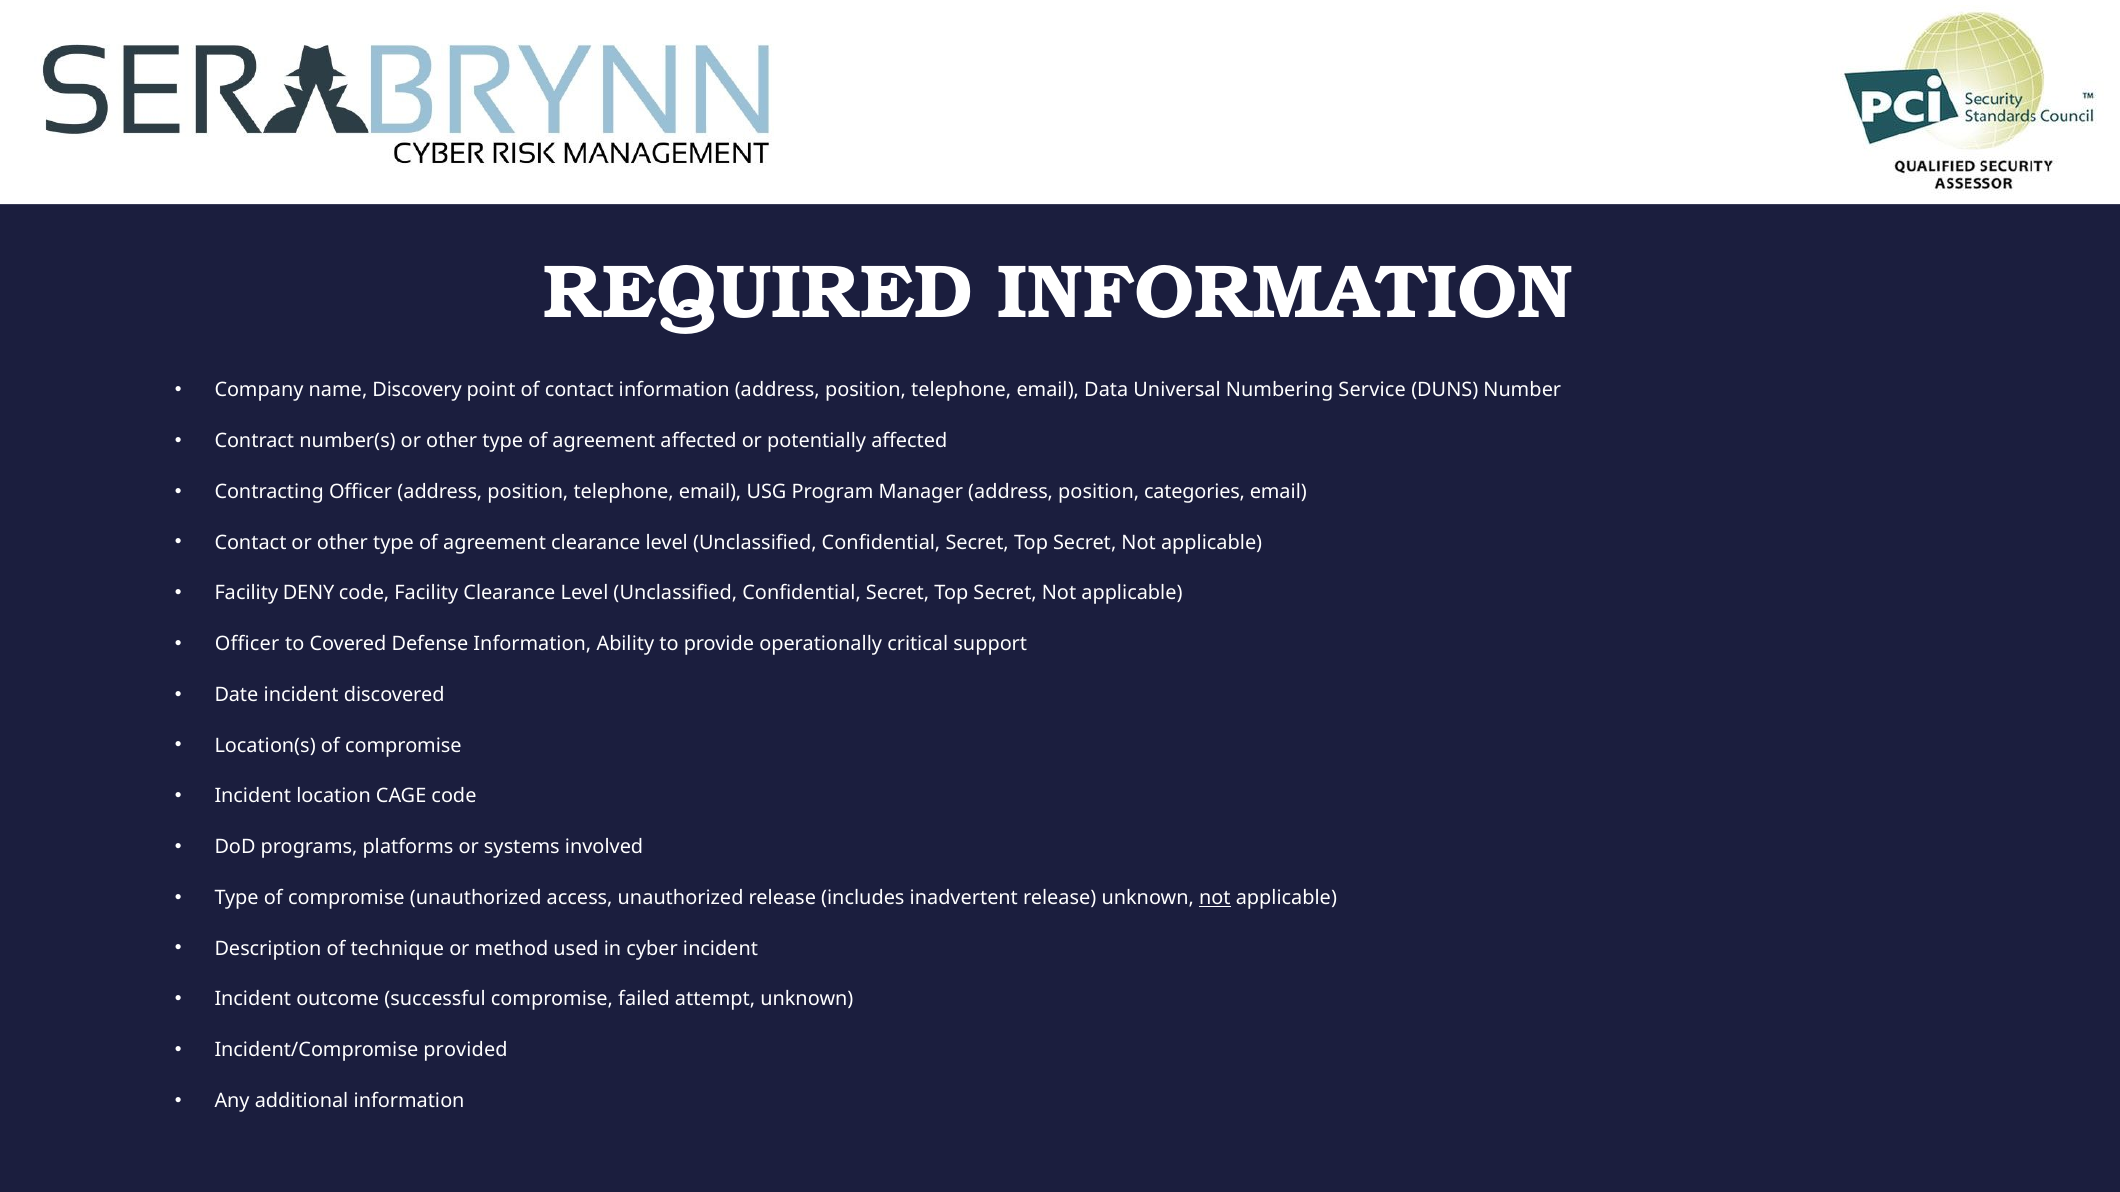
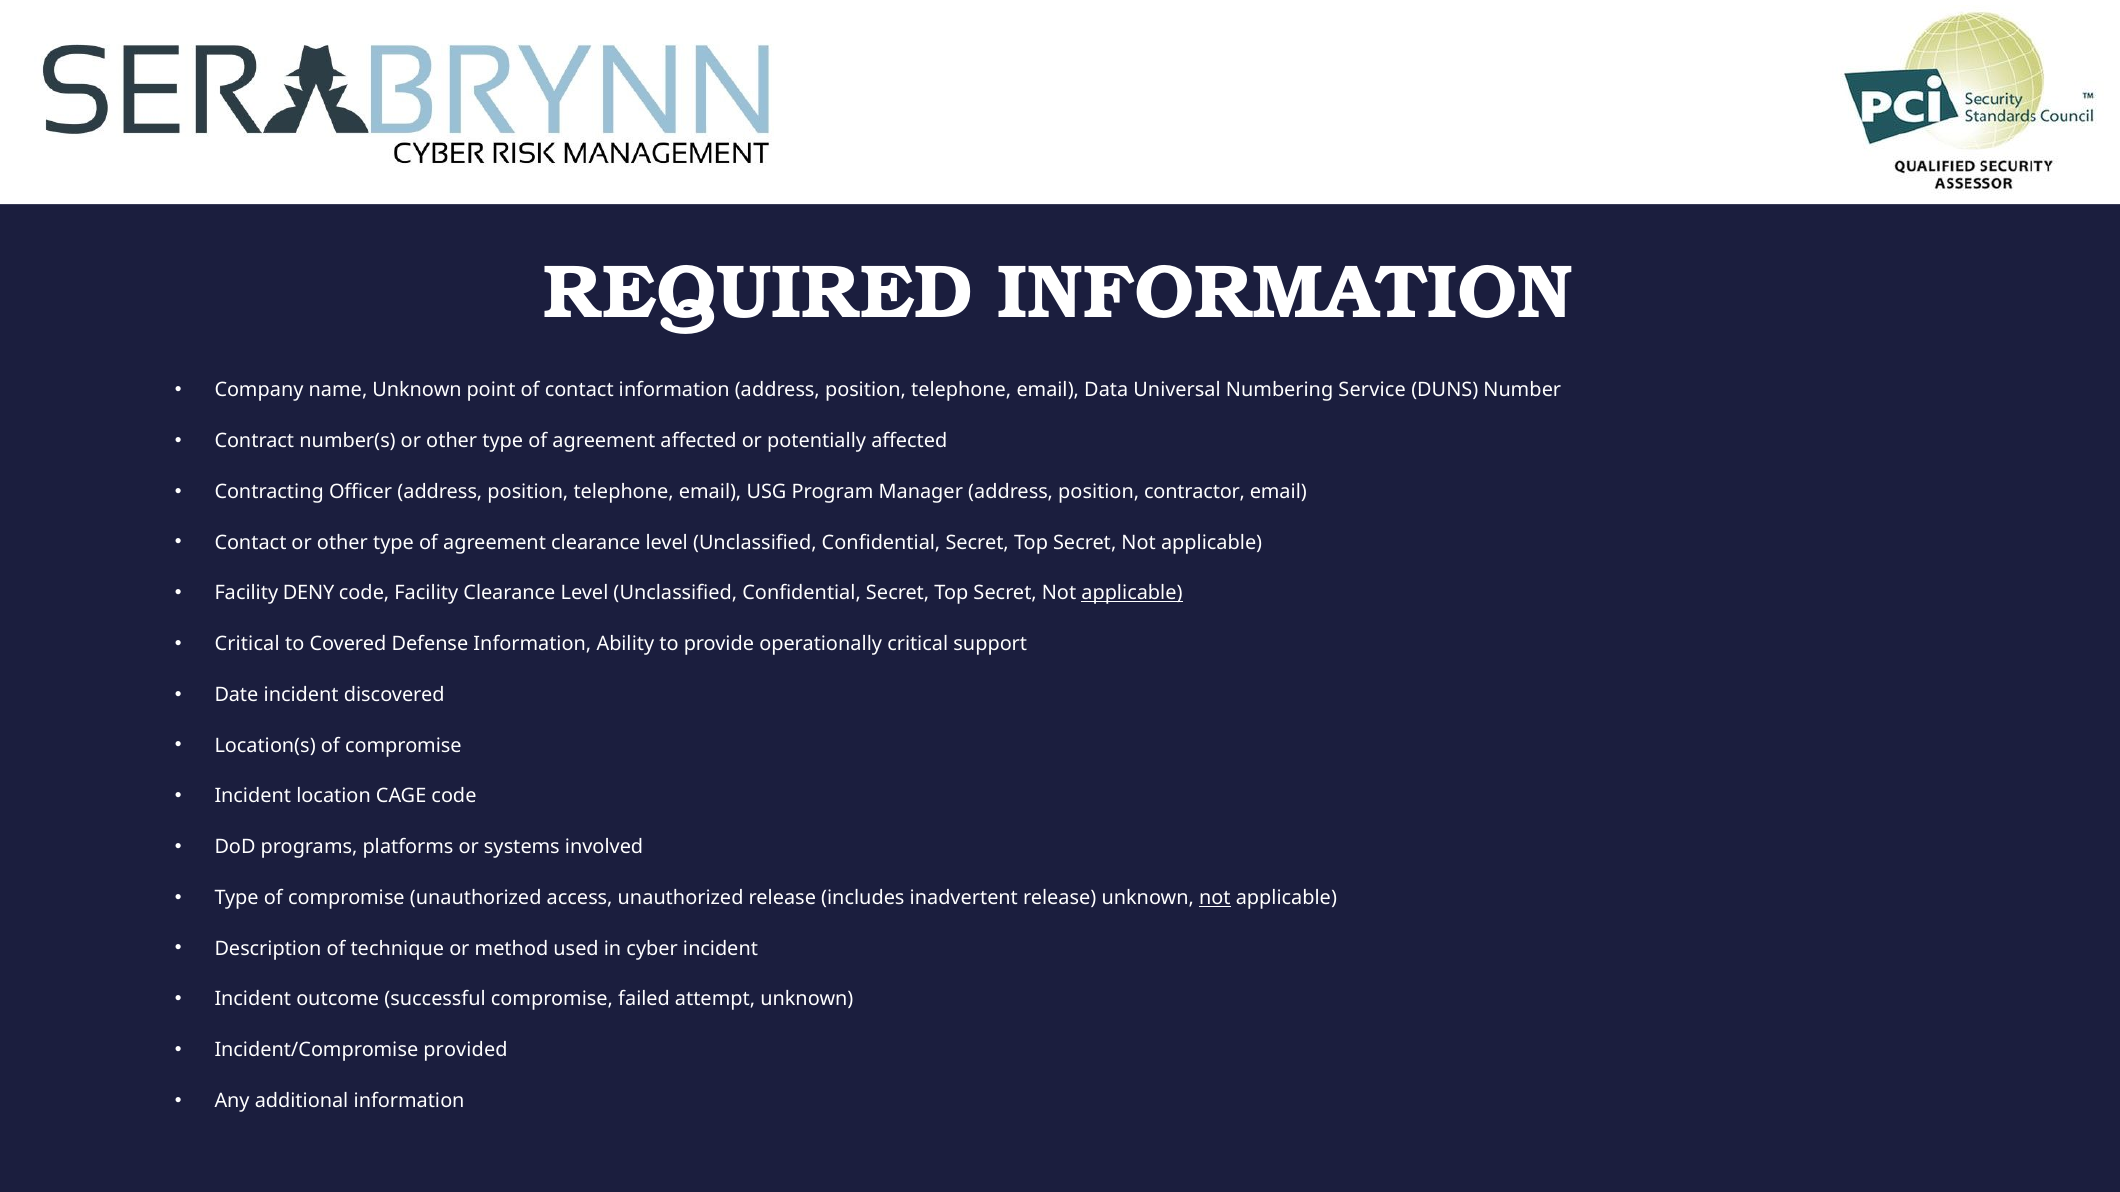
name Discovery: Discovery -> Unknown (417, 390)
categories: categories -> contractor (1195, 492)
applicable underline: none -> present (1132, 594)
Officer: Officer -> Critical (247, 644)
